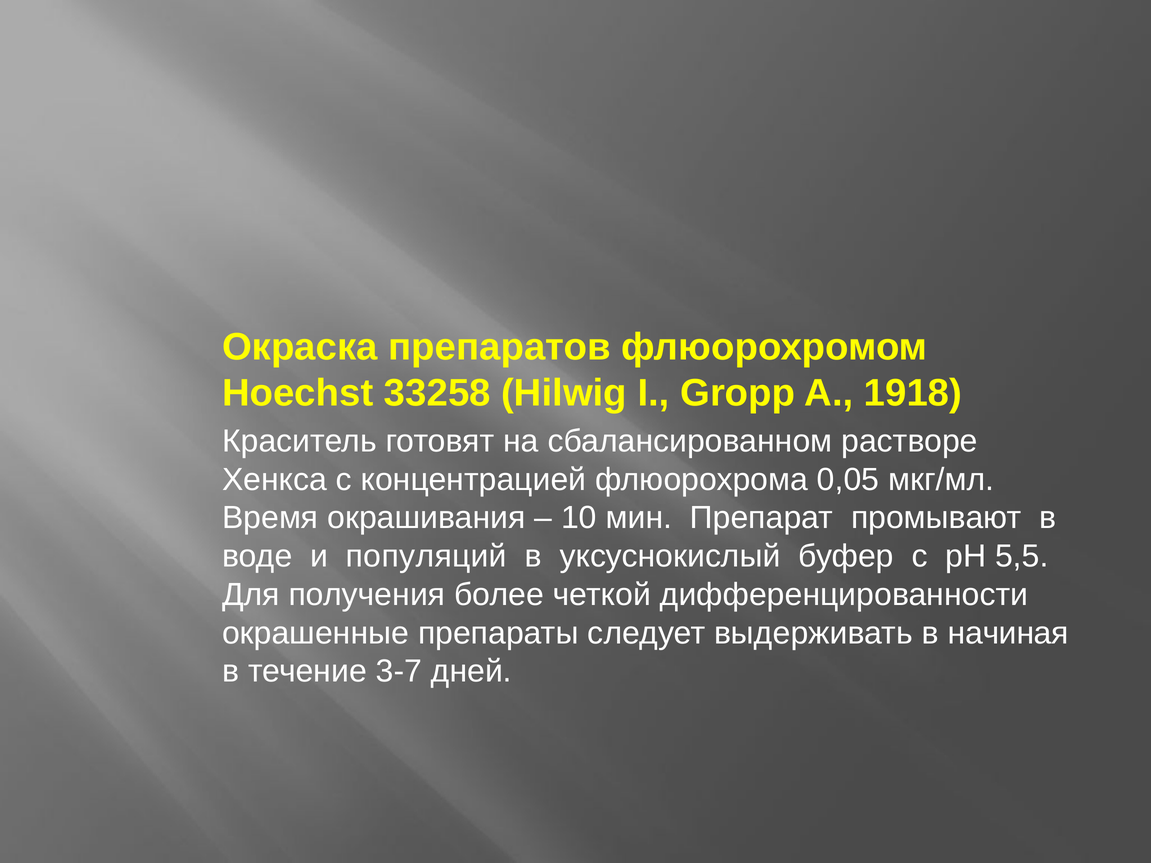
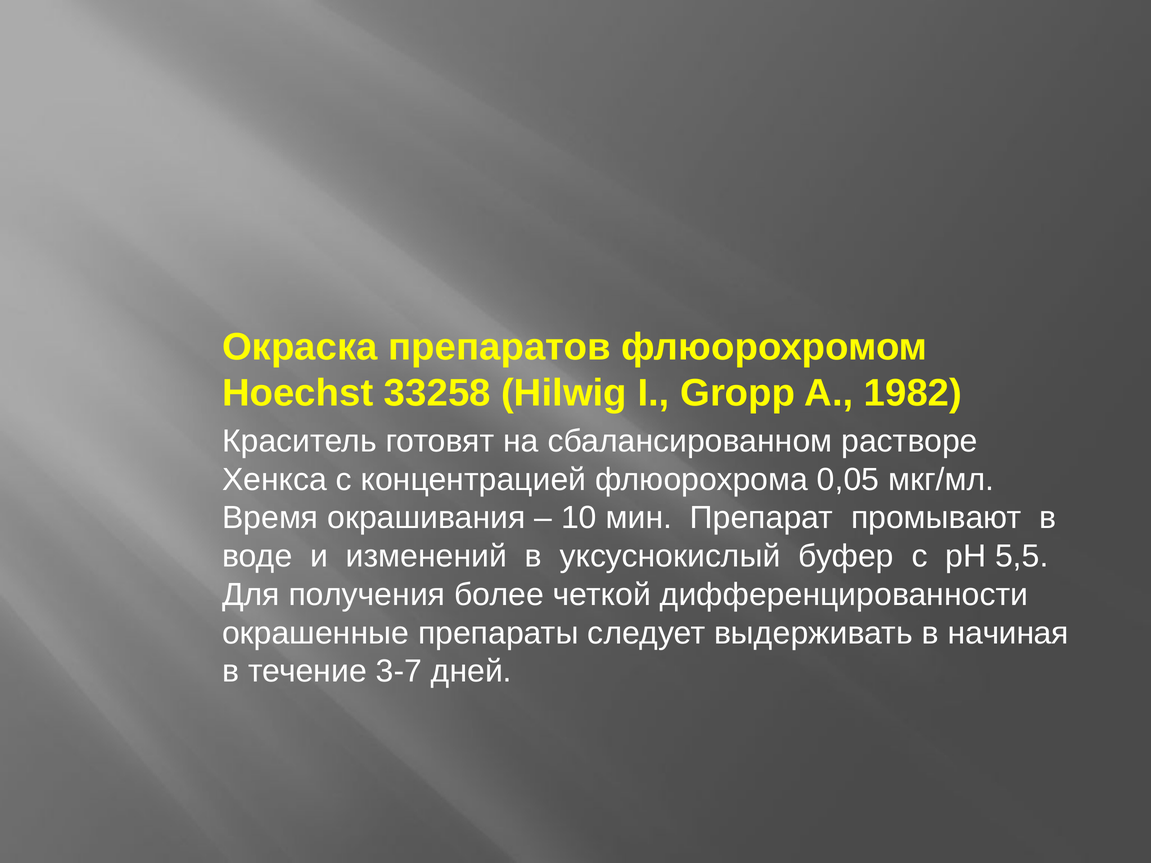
1918: 1918 -> 1982 (913, 393)
популяций: популяций -> изменений (426, 556)
